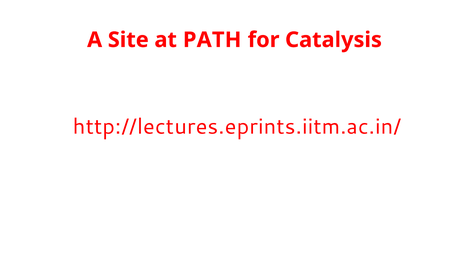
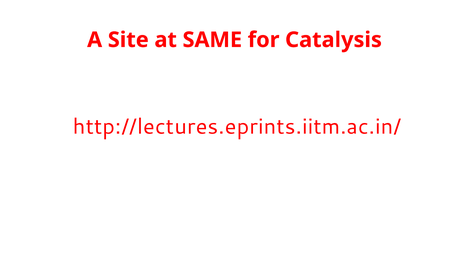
PATH: PATH -> SAME (212, 40)
